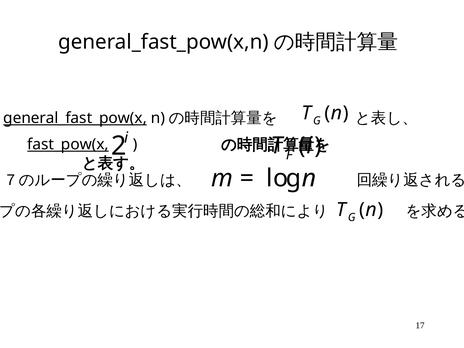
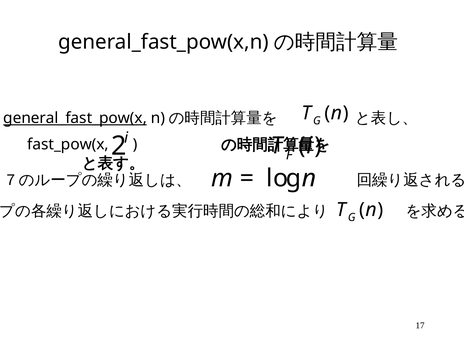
fast_pow(x underline: present -> none (68, 145)
